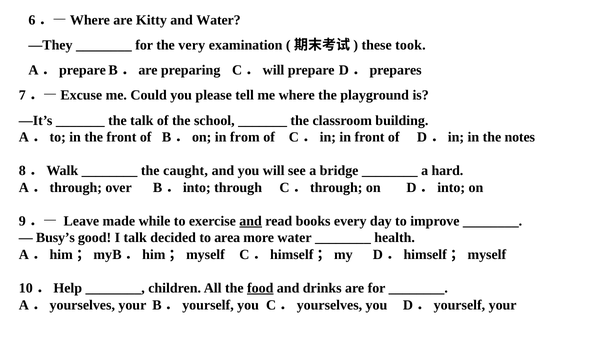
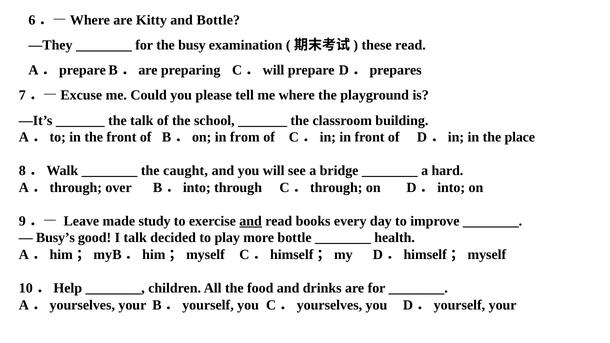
and Water: Water -> Bottle (218, 20)
very: very -> busy (192, 45)
these took: took -> read (410, 45)
notes: notes -> place (520, 137)
while: while -> study (155, 221)
area: area -> play (227, 238)
more water: water -> bottle (295, 238)
food underline: present -> none (260, 288)
